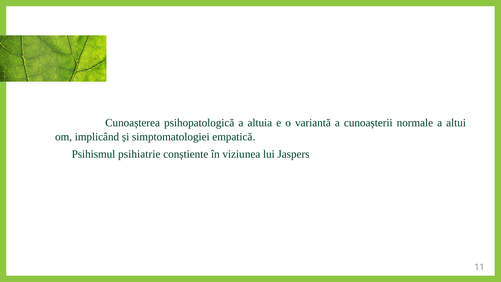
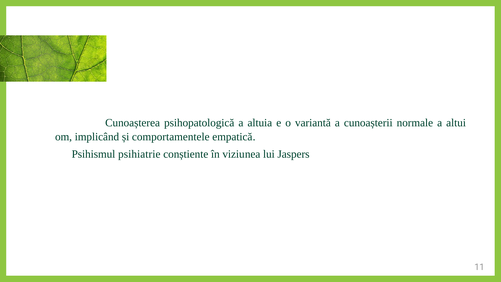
simptomatologiei: simptomatologiei -> comportamentele (171, 137)
